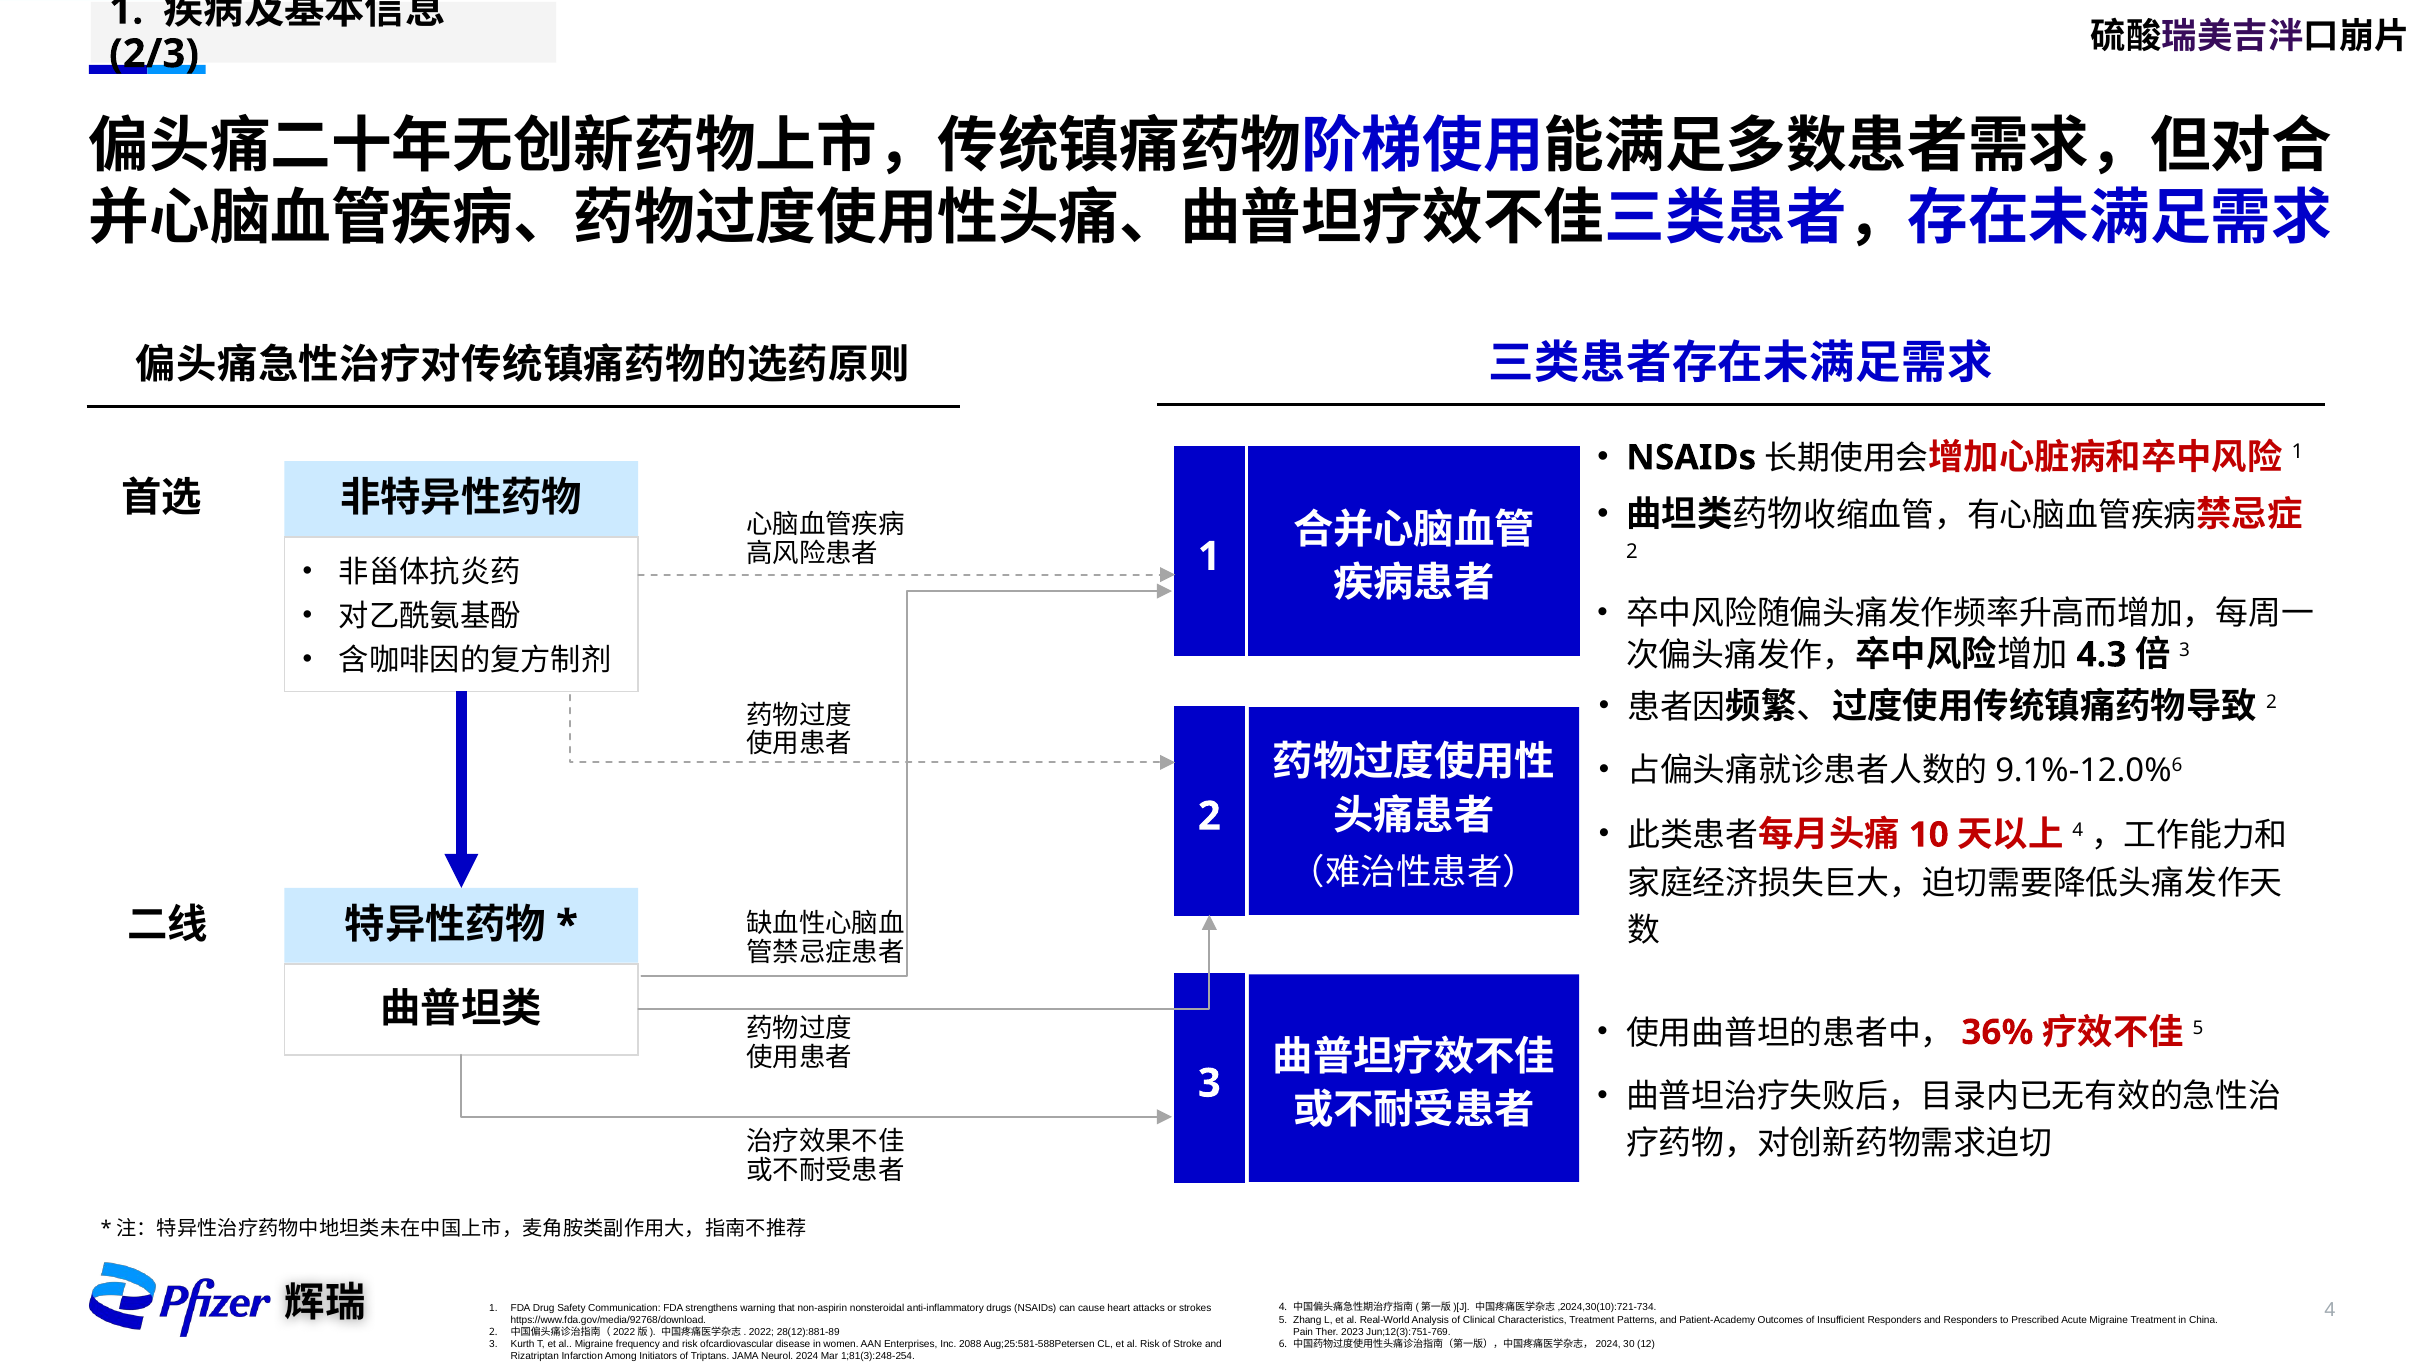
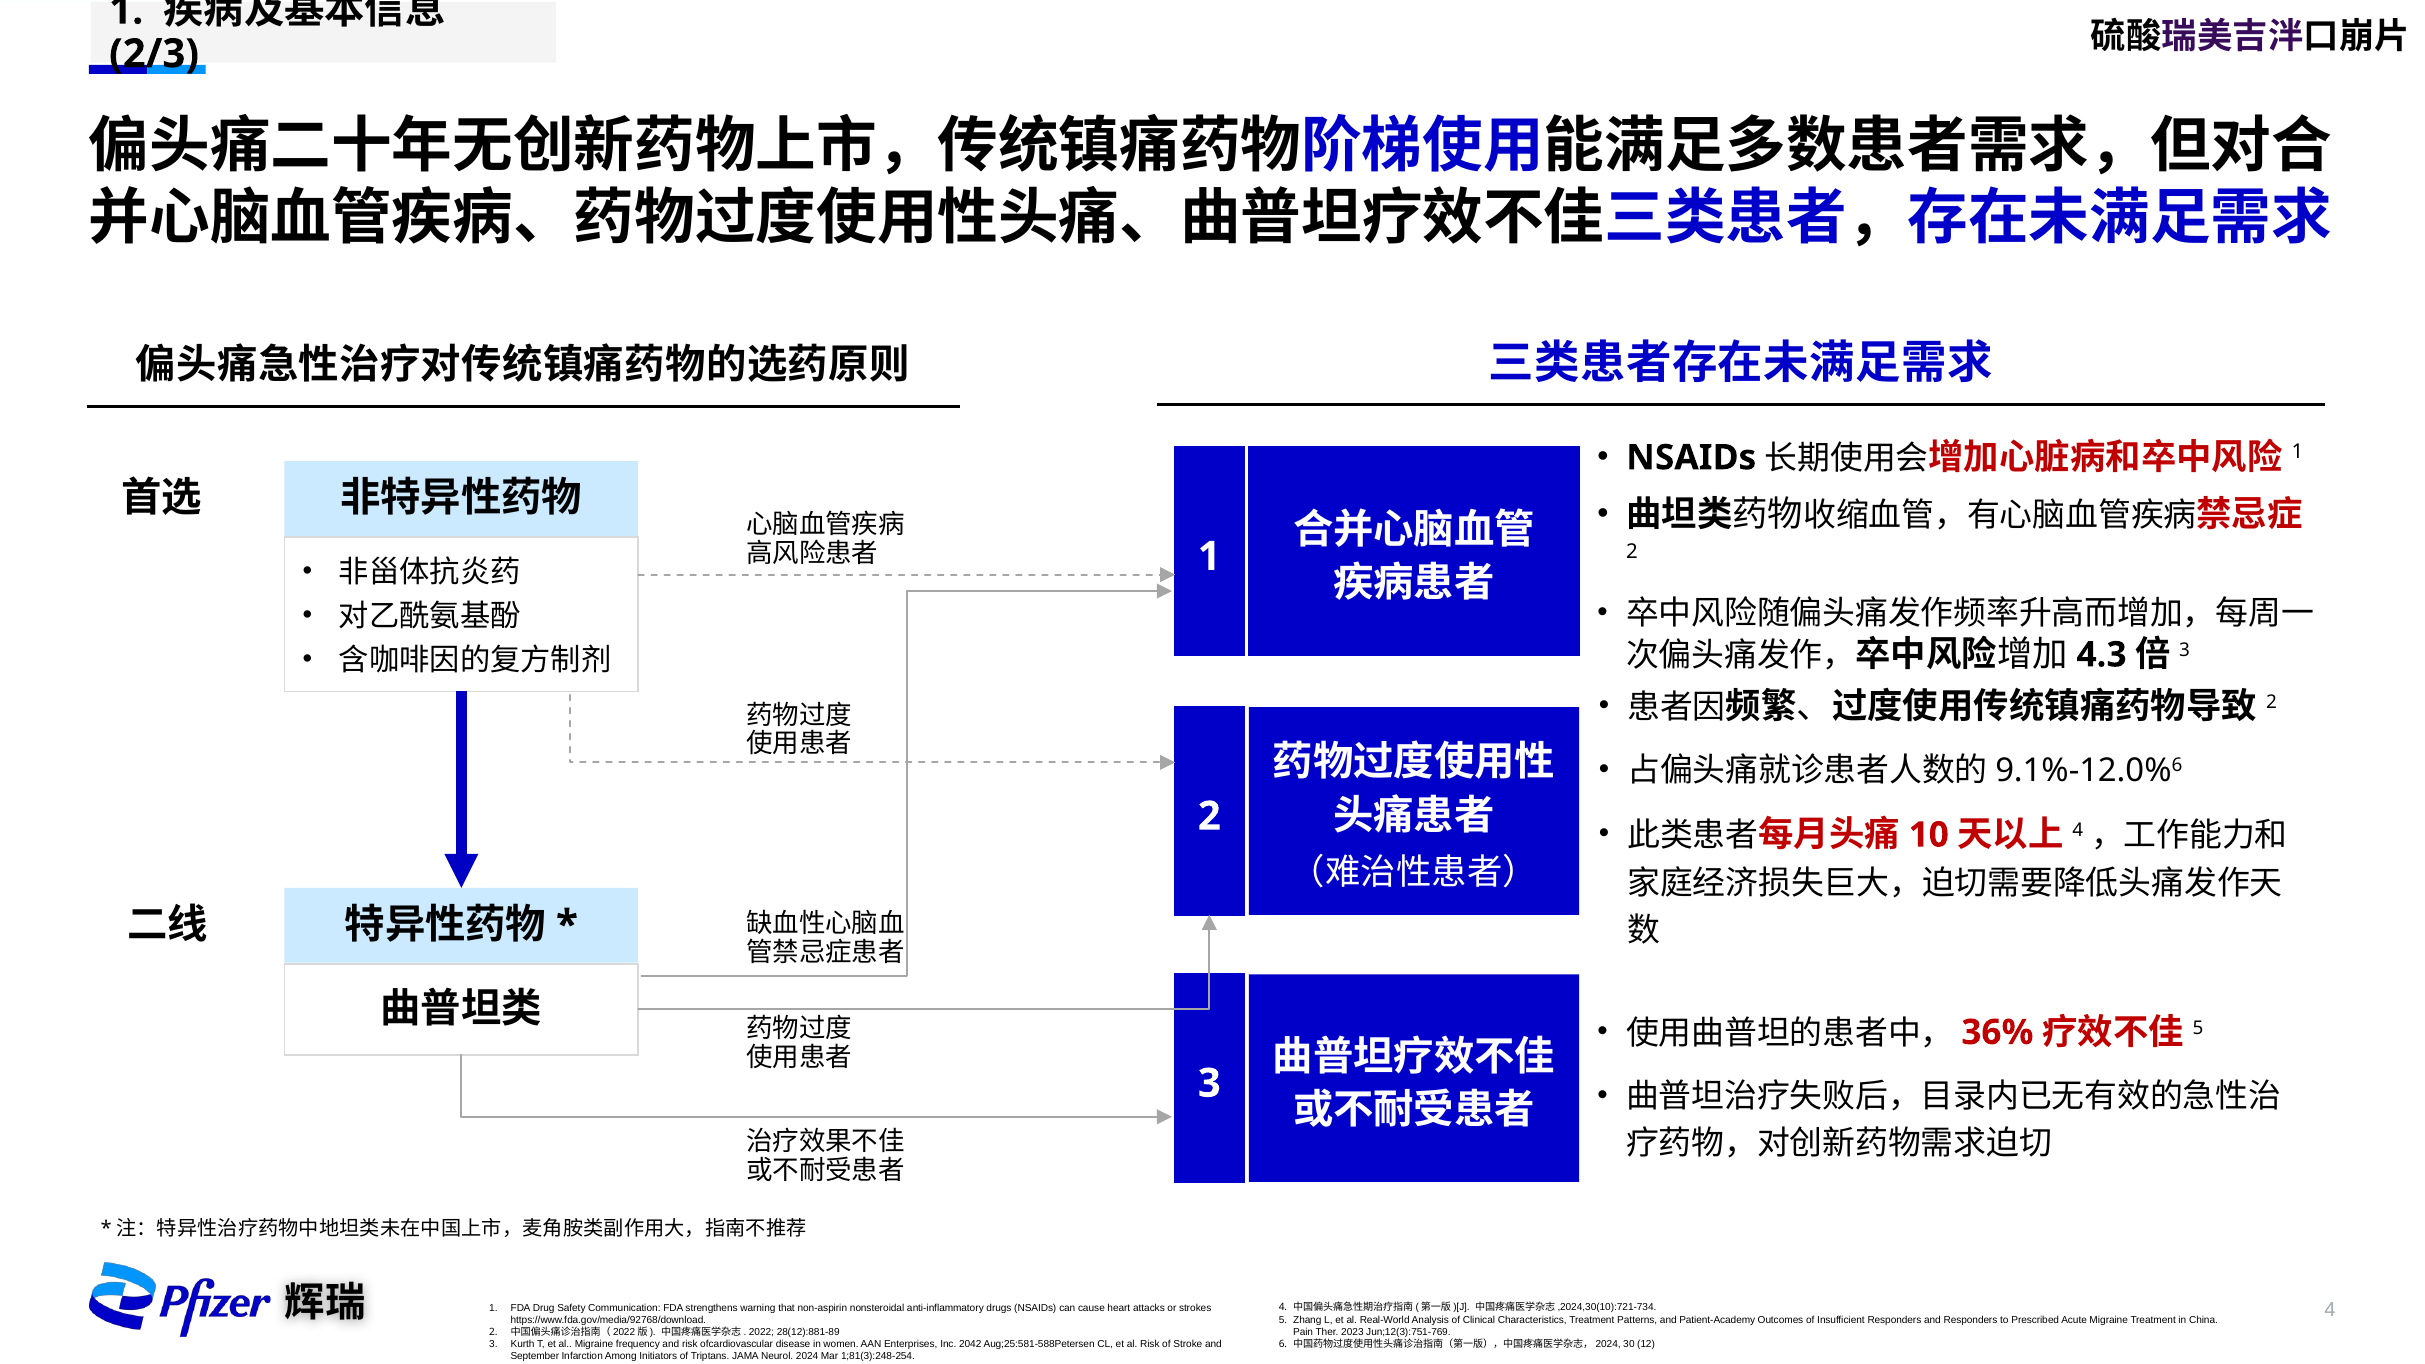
2088: 2088 -> 2042 (970, 1344)
Rizatriptan: Rizatriptan -> September (535, 1356)
